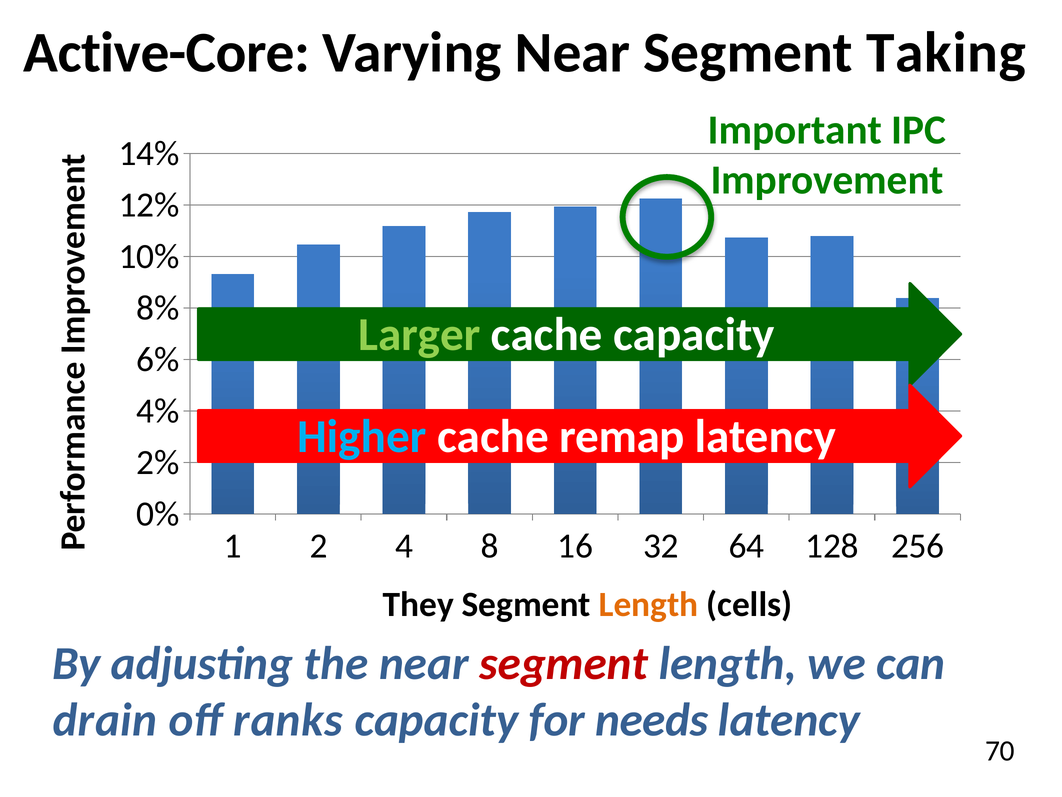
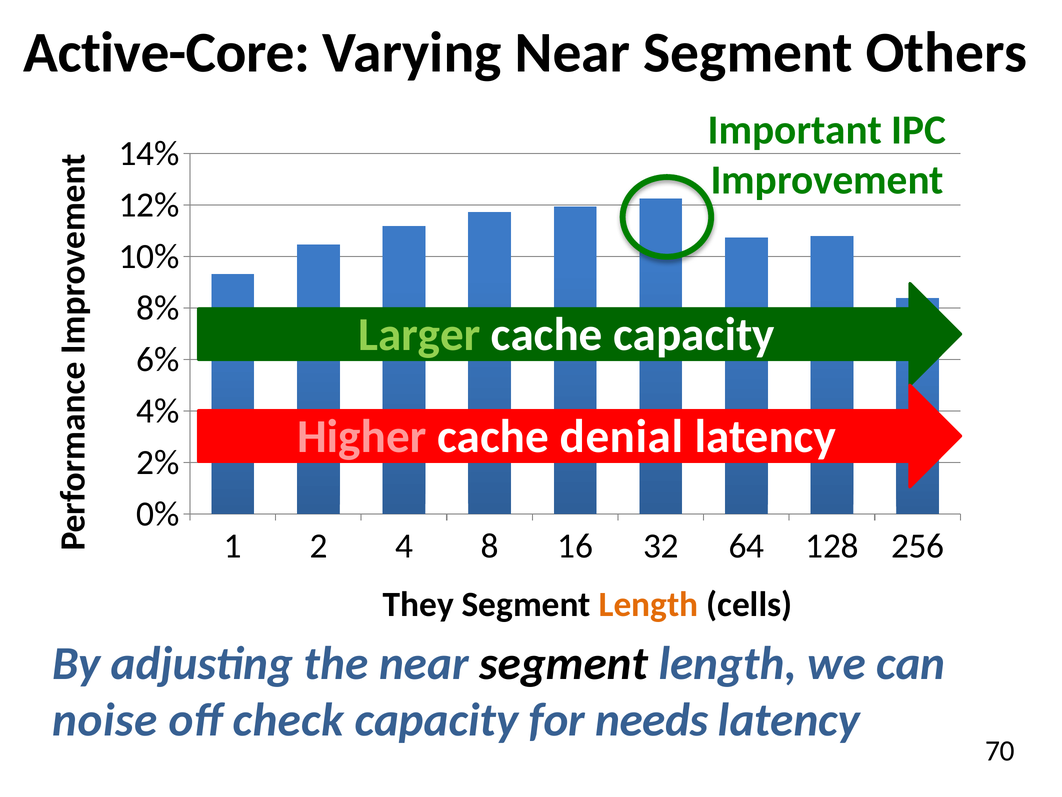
Taking: Taking -> Others (946, 53)
Higher colour: light blue -> pink (362, 436)
remap: remap -> denial (622, 436)
segment colour: red -> black (564, 663)
drain: drain -> noise (105, 720)
ranks: ranks -> check (288, 720)
